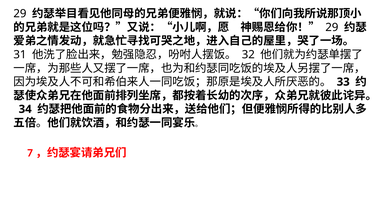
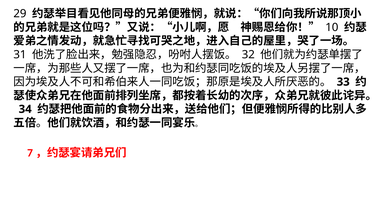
29: 29 -> 10 (332, 27)
